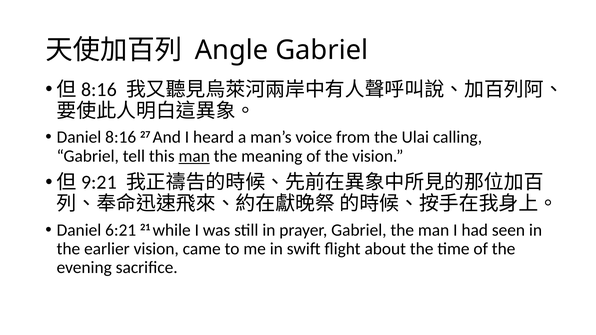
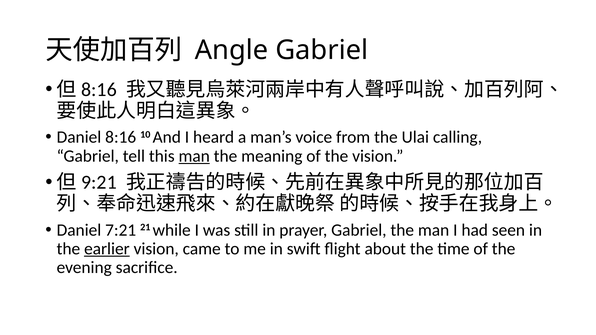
27: 27 -> 10 (145, 135)
6:21: 6:21 -> 7:21 (121, 230)
earlier underline: none -> present (107, 249)
